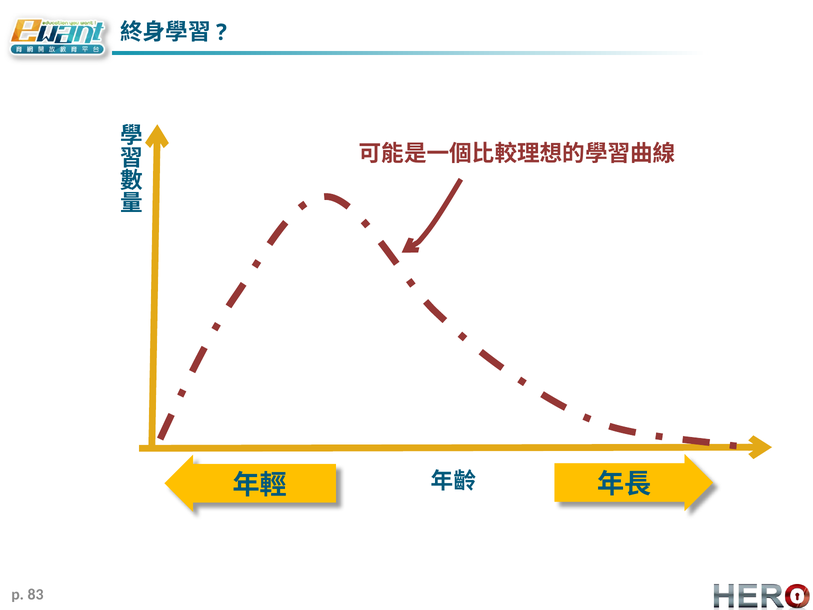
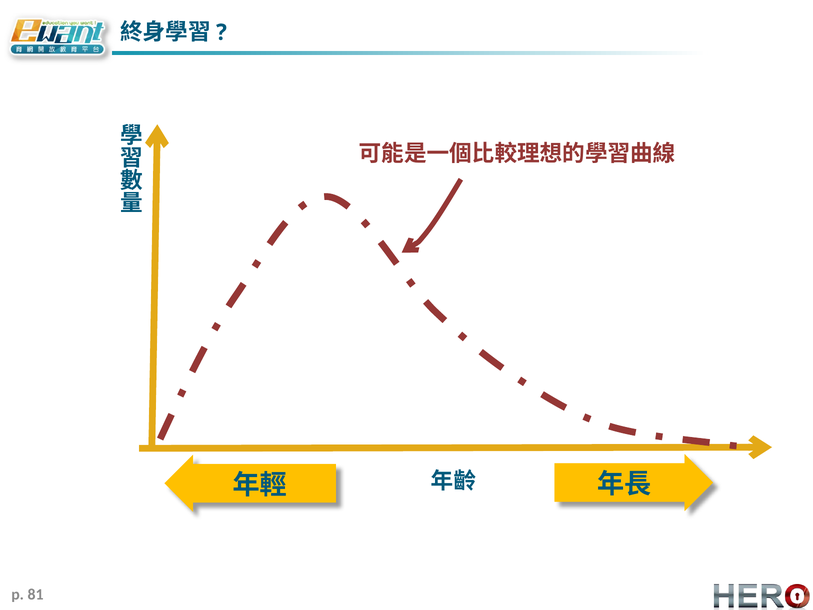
83: 83 -> 81 (36, 594)
